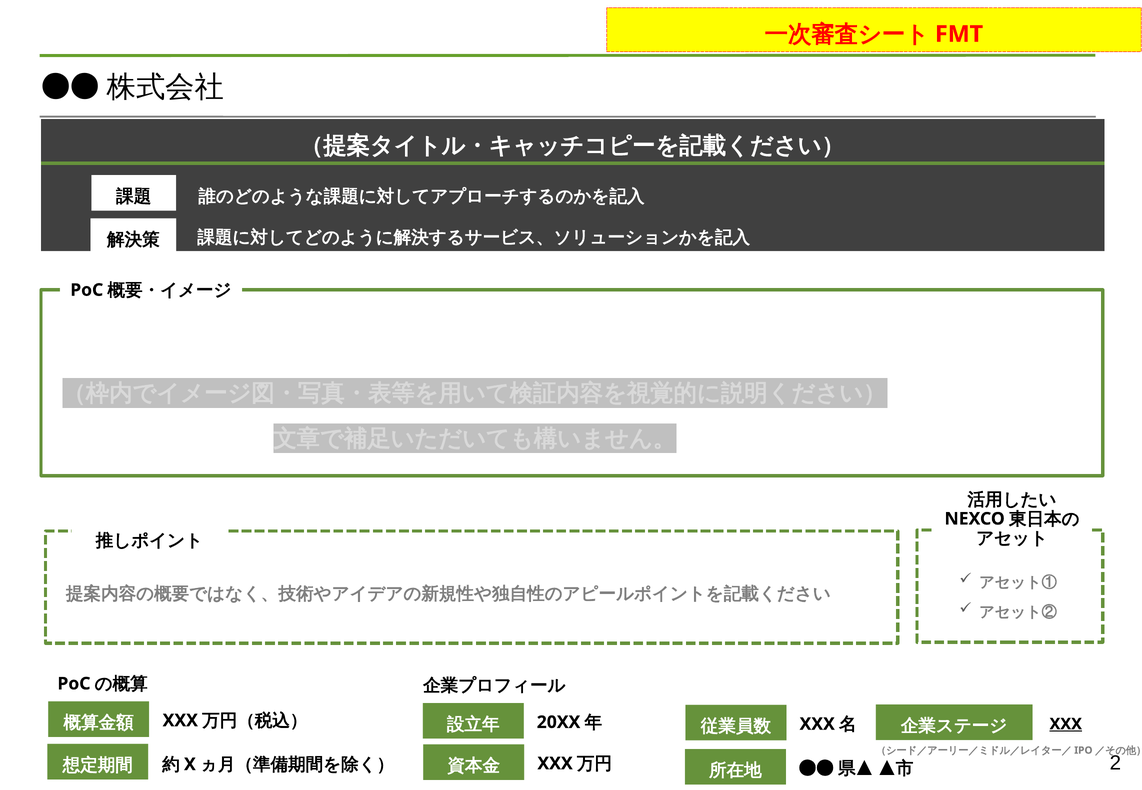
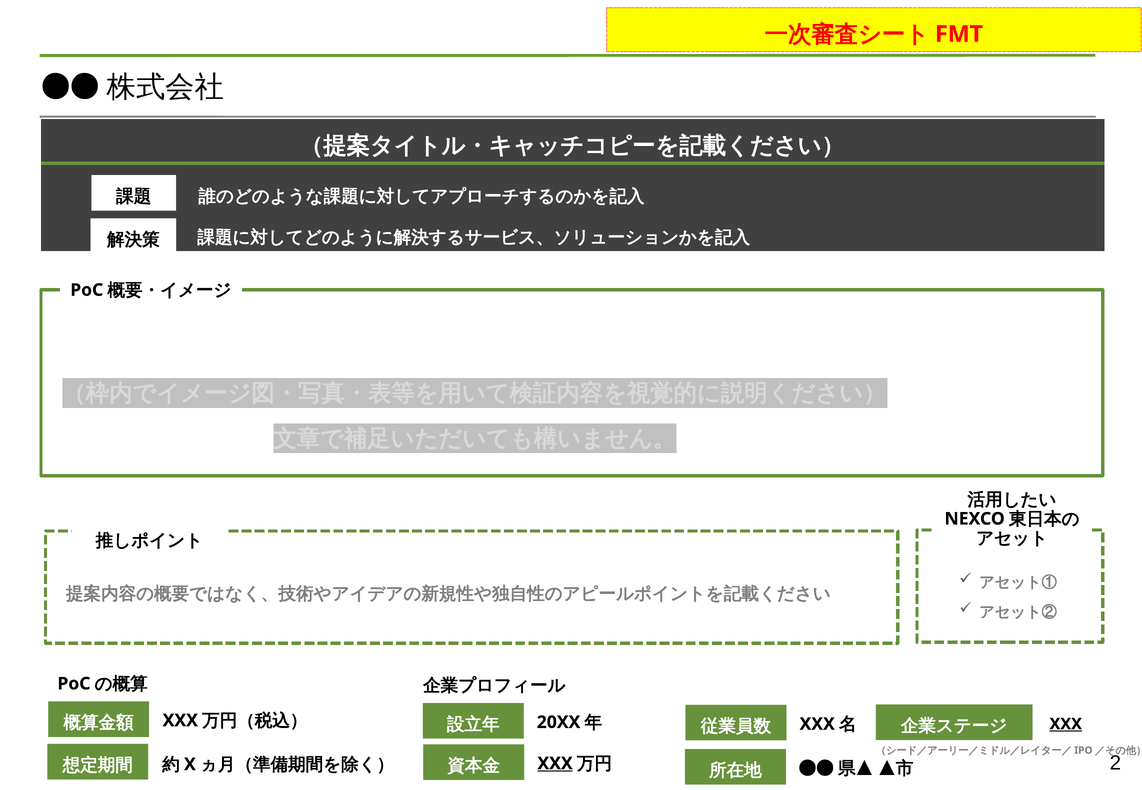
XXX underline: none -> present (555, 764)
